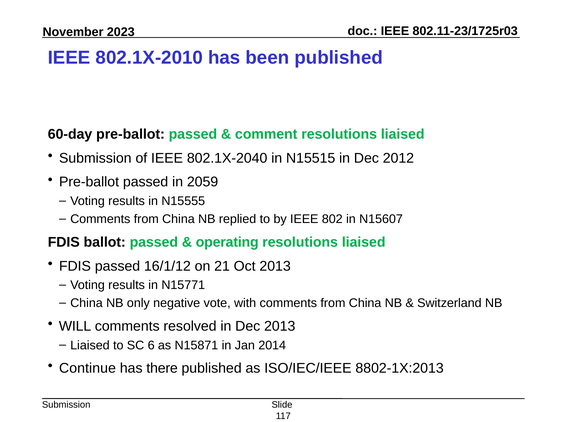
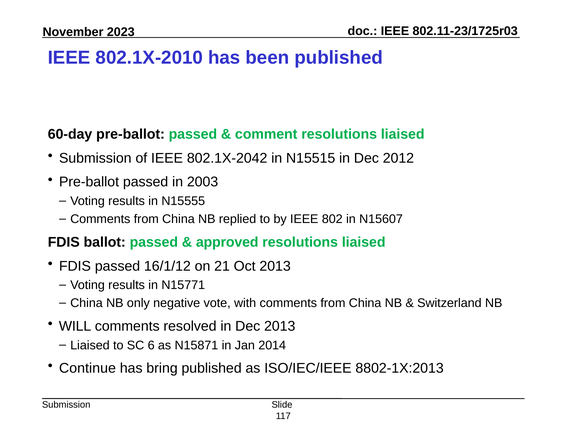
802.1X-2040: 802.1X-2040 -> 802.1X-2042 (227, 158)
2059: 2059 -> 2003 (203, 182)
operating: operating -> approved (227, 242)
there: there -> bring (162, 368)
